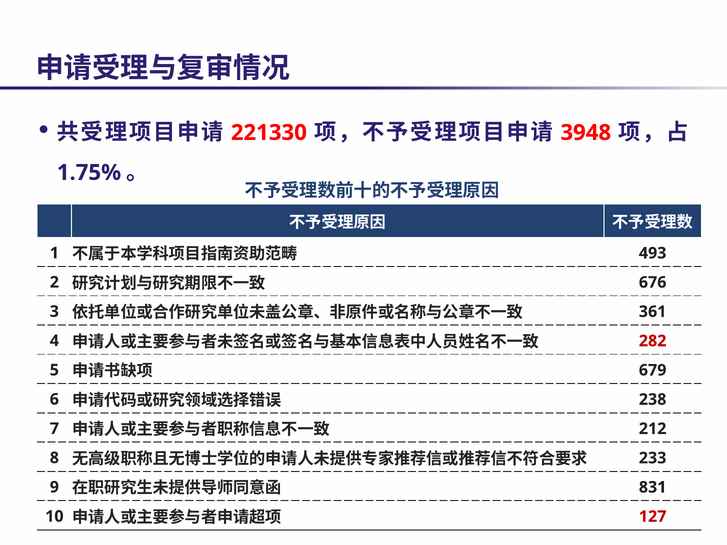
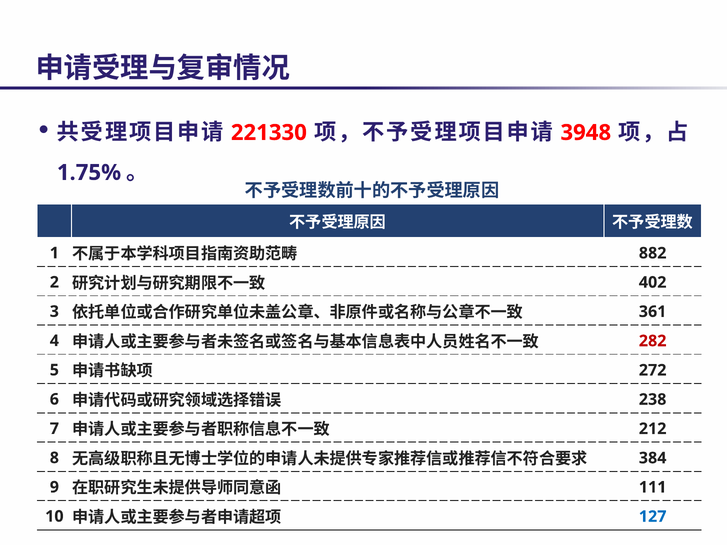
493: 493 -> 882 (653, 253)
676: 676 -> 402 (653, 283)
679: 679 -> 272 (653, 370)
233: 233 -> 384 (653, 458)
831: 831 -> 111 (653, 487)
127 colour: red -> blue (653, 517)
